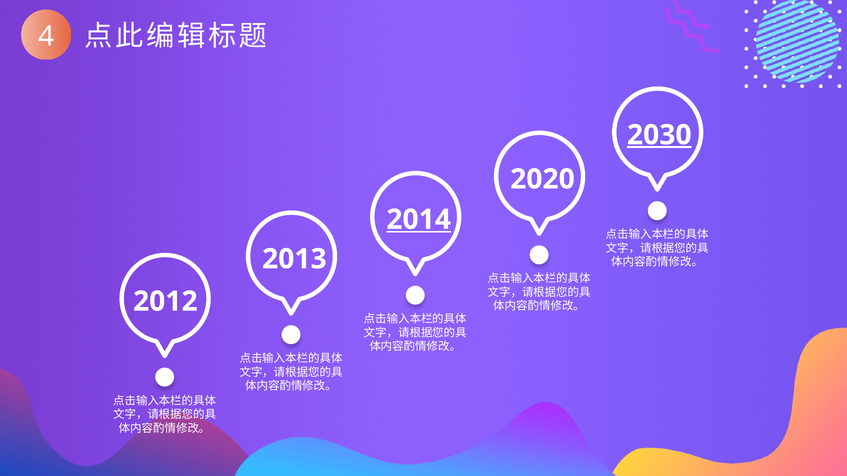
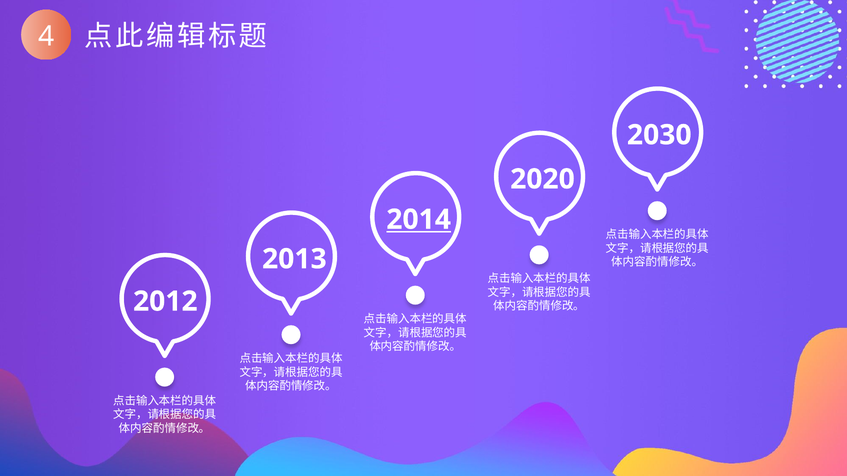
2030 underline: present -> none (659, 135)
